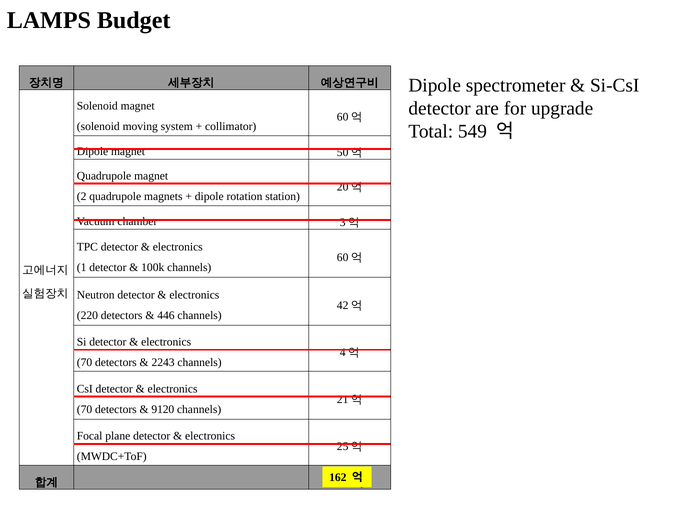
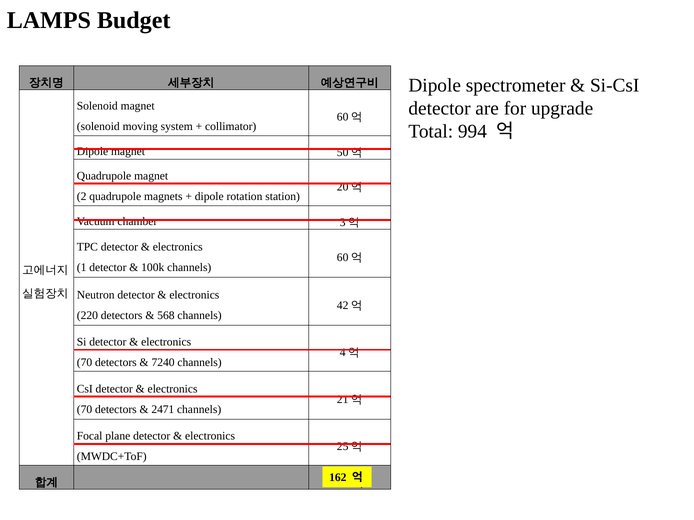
549: 549 -> 994 (472, 132)
446: 446 -> 568 (166, 316)
2243: 2243 -> 7240 (163, 363)
9120: 9120 -> 2471 (163, 410)
